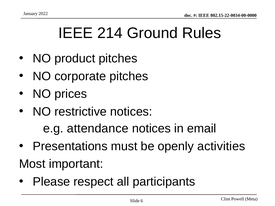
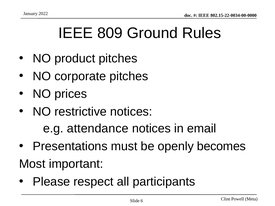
214: 214 -> 809 (110, 33)
activities: activities -> becomes (221, 146)
